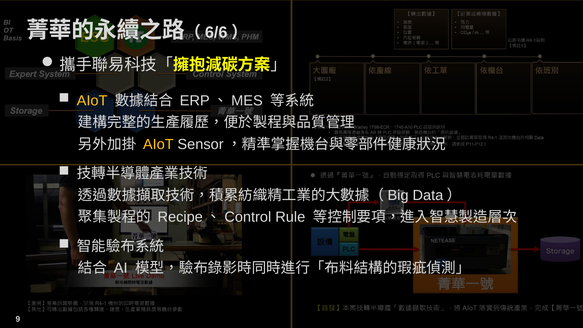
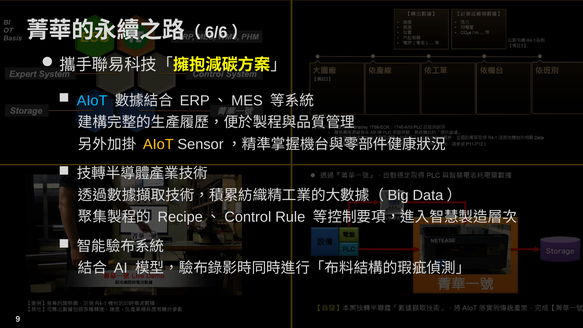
AIoT colour: yellow -> light blue (92, 101)
